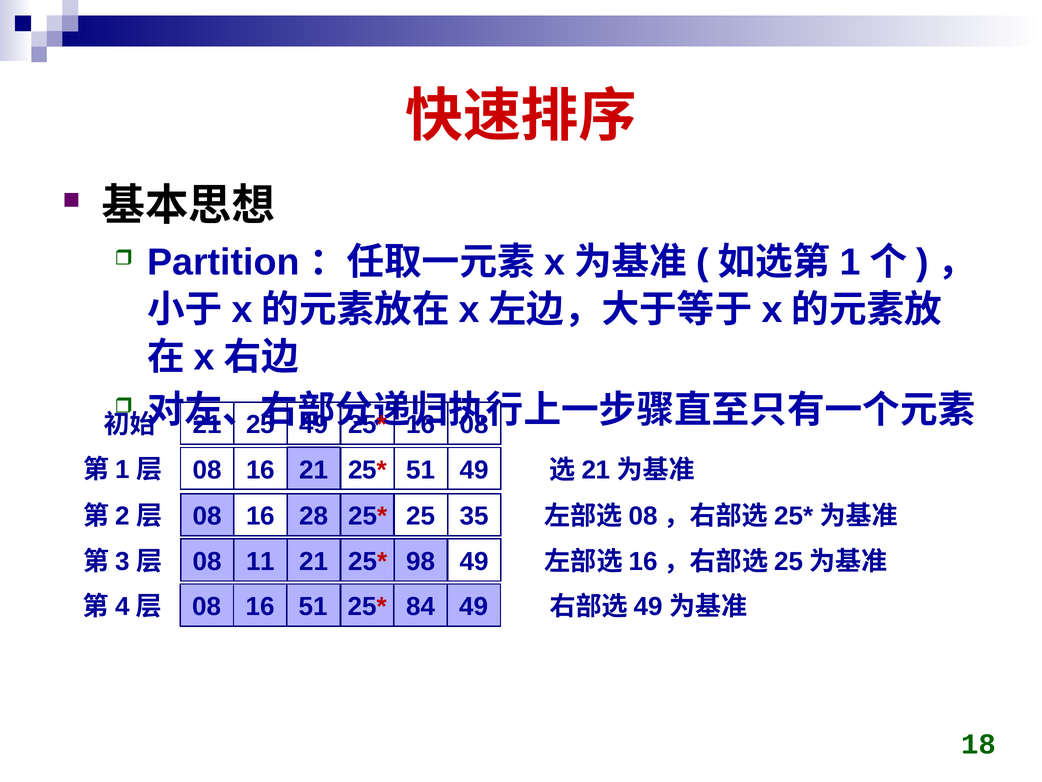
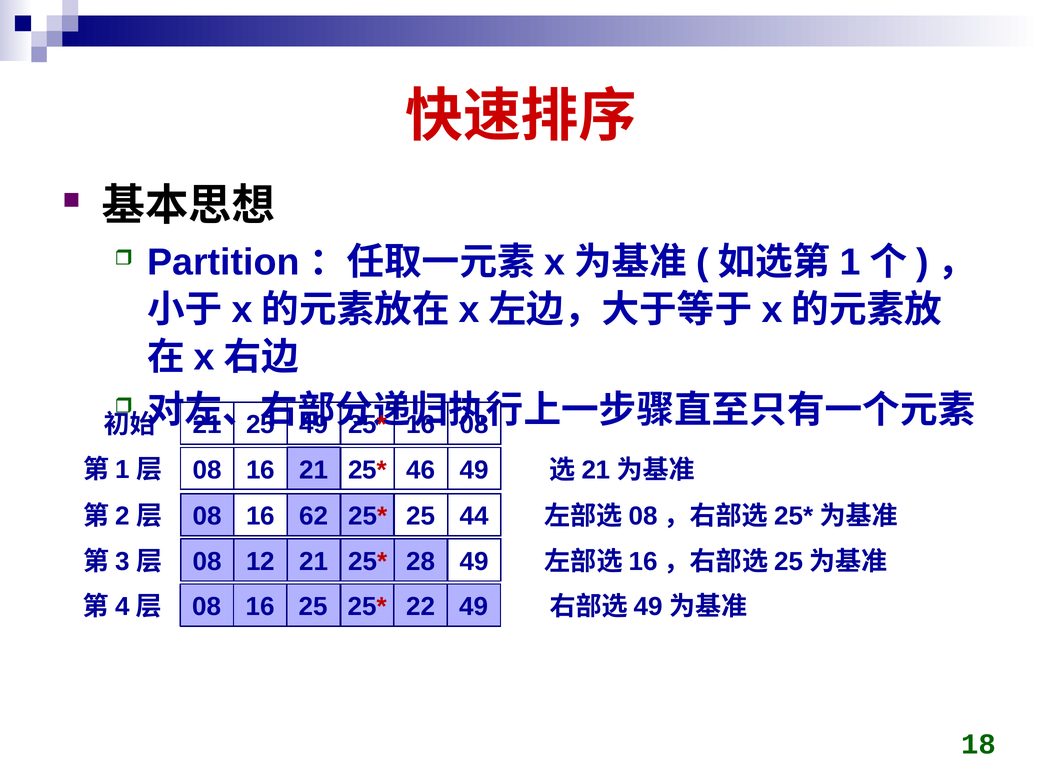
51: 51 -> 46 (421, 470)
28: 28 -> 62 (314, 516)
35: 35 -> 44 (474, 516)
11: 11 -> 12 (260, 561)
98: 98 -> 28 (421, 561)
16 51: 51 -> 25 (313, 606)
84: 84 -> 22 (421, 606)
